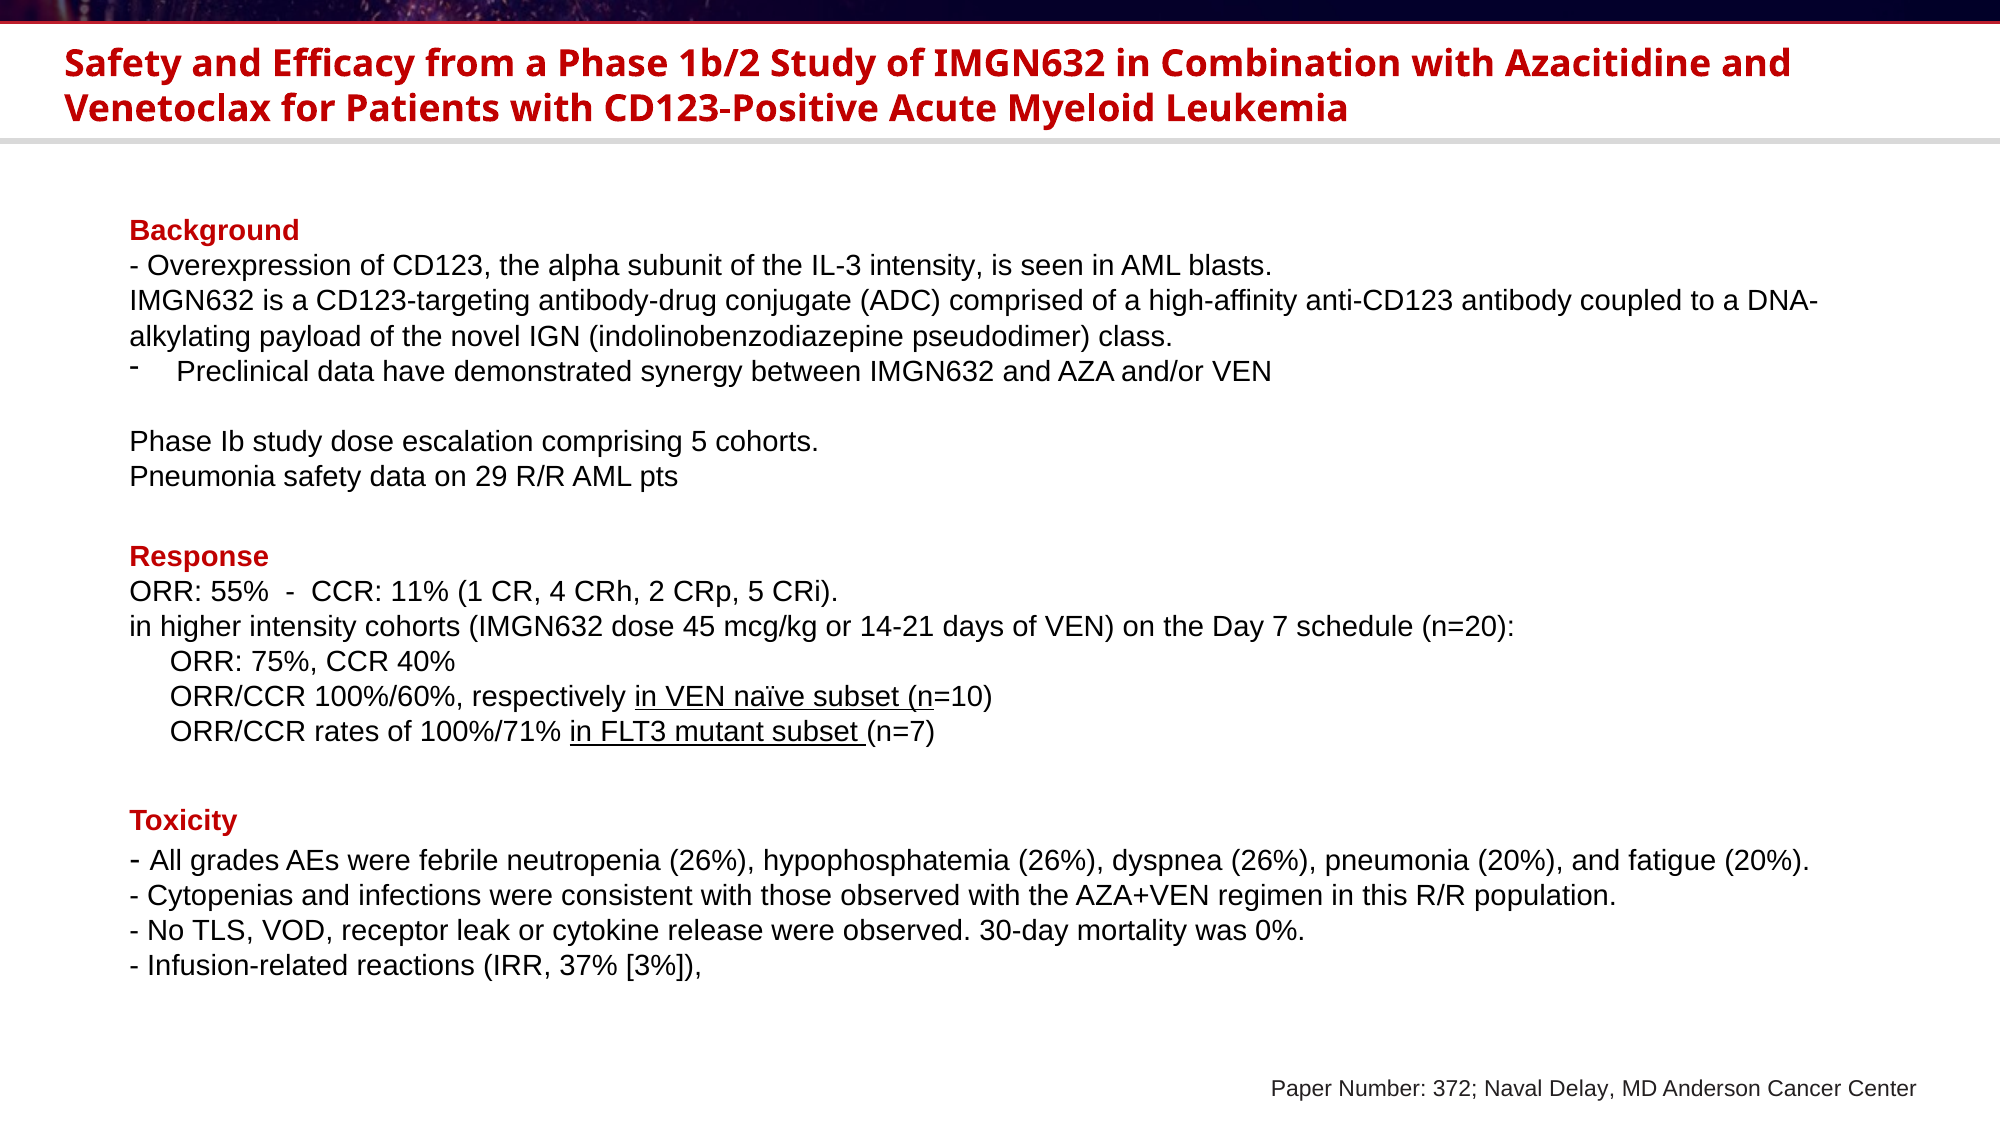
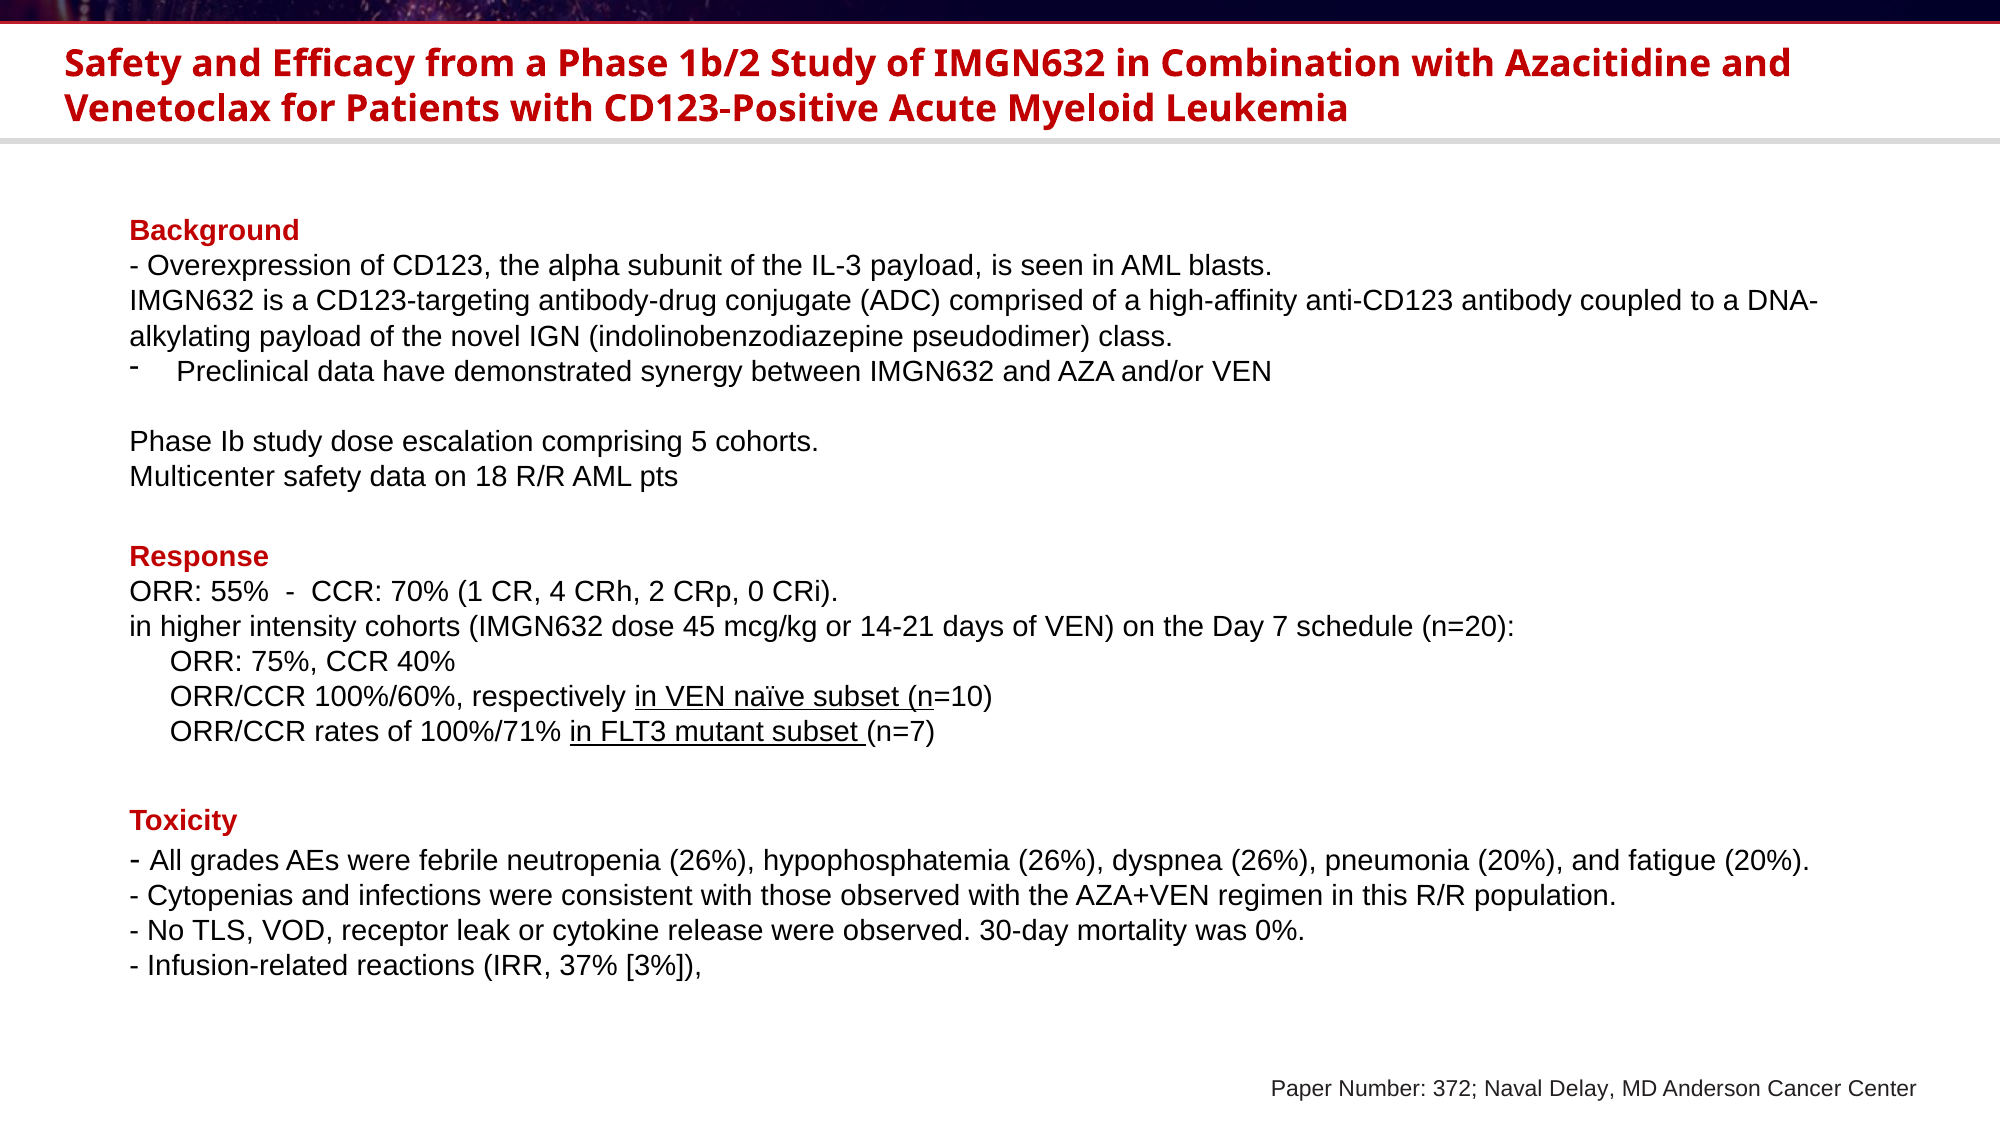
IL-3 intensity: intensity -> payload (926, 266)
Pneumonia: Pneumonia -> Multicenter (202, 476)
29: 29 -> 18 (491, 476)
11%: 11% -> 70% (420, 592)
CRp 5: 5 -> 0 (756, 592)
